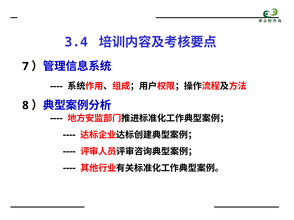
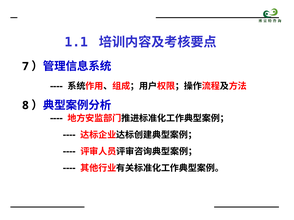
3.4: 3.4 -> 1.1 (76, 42)
